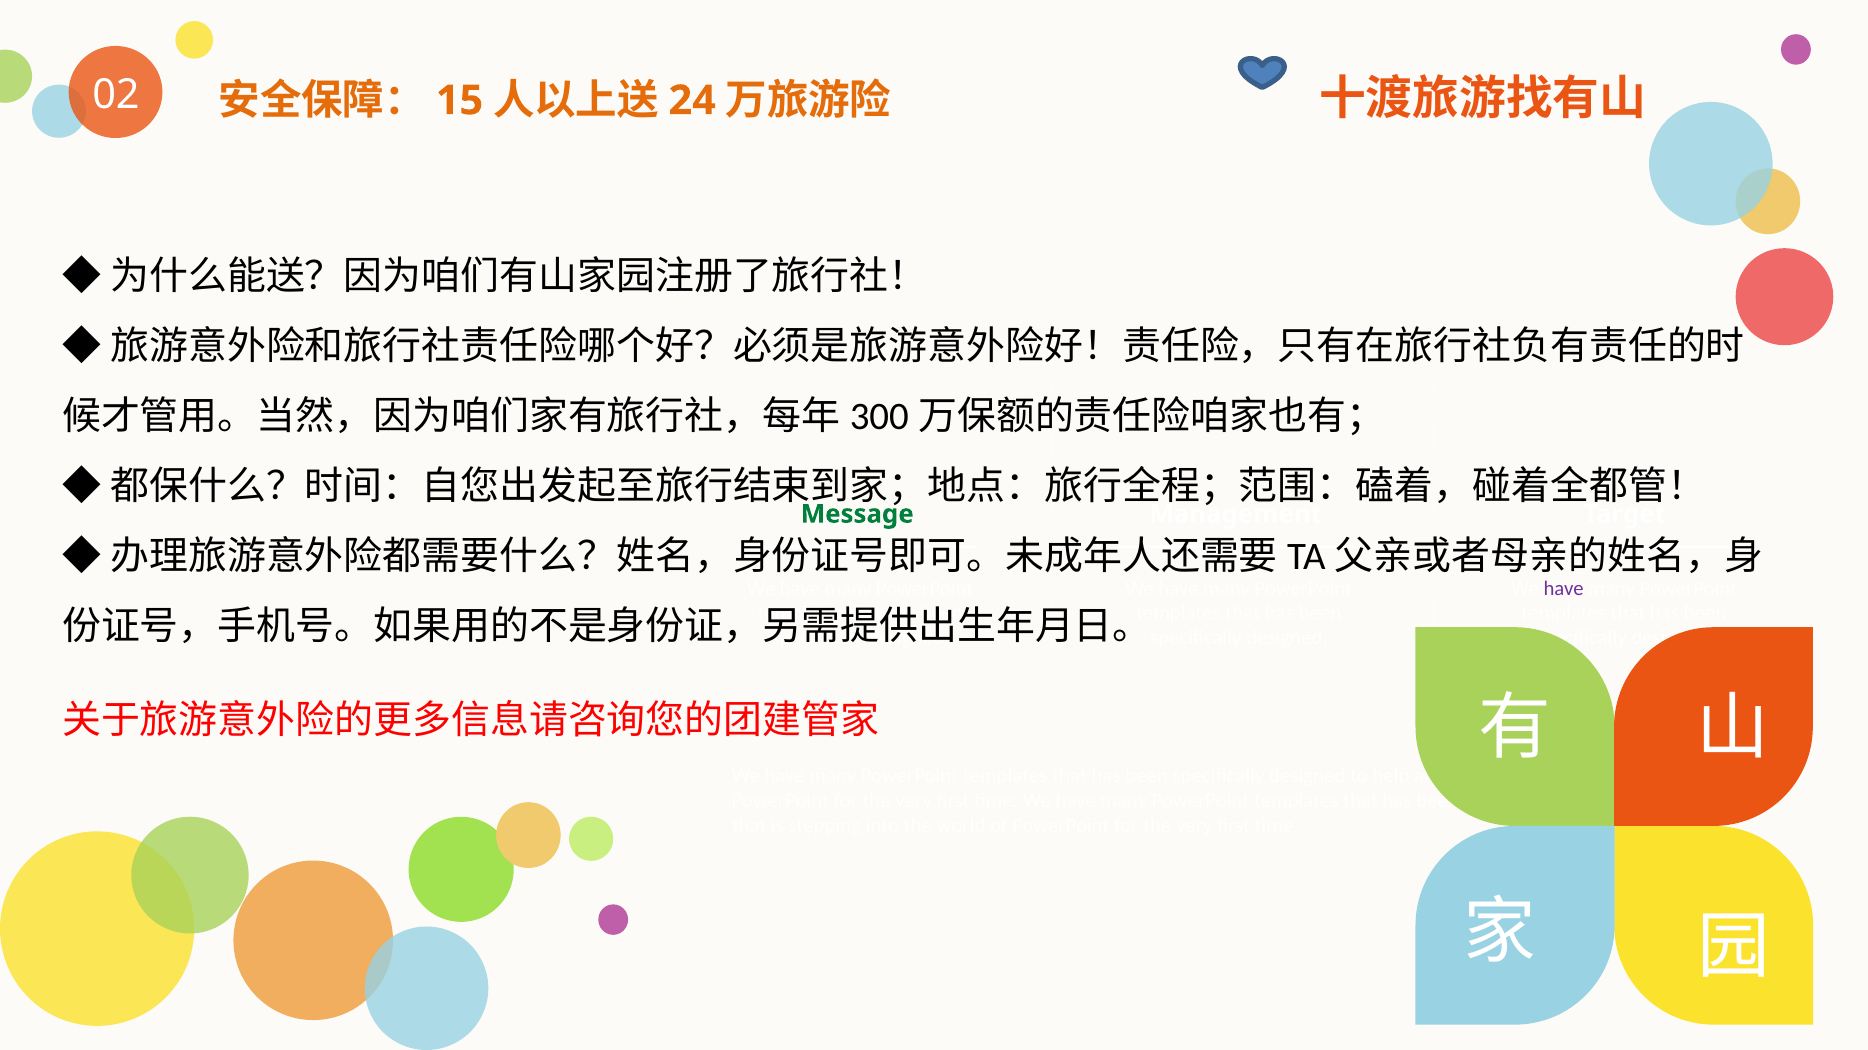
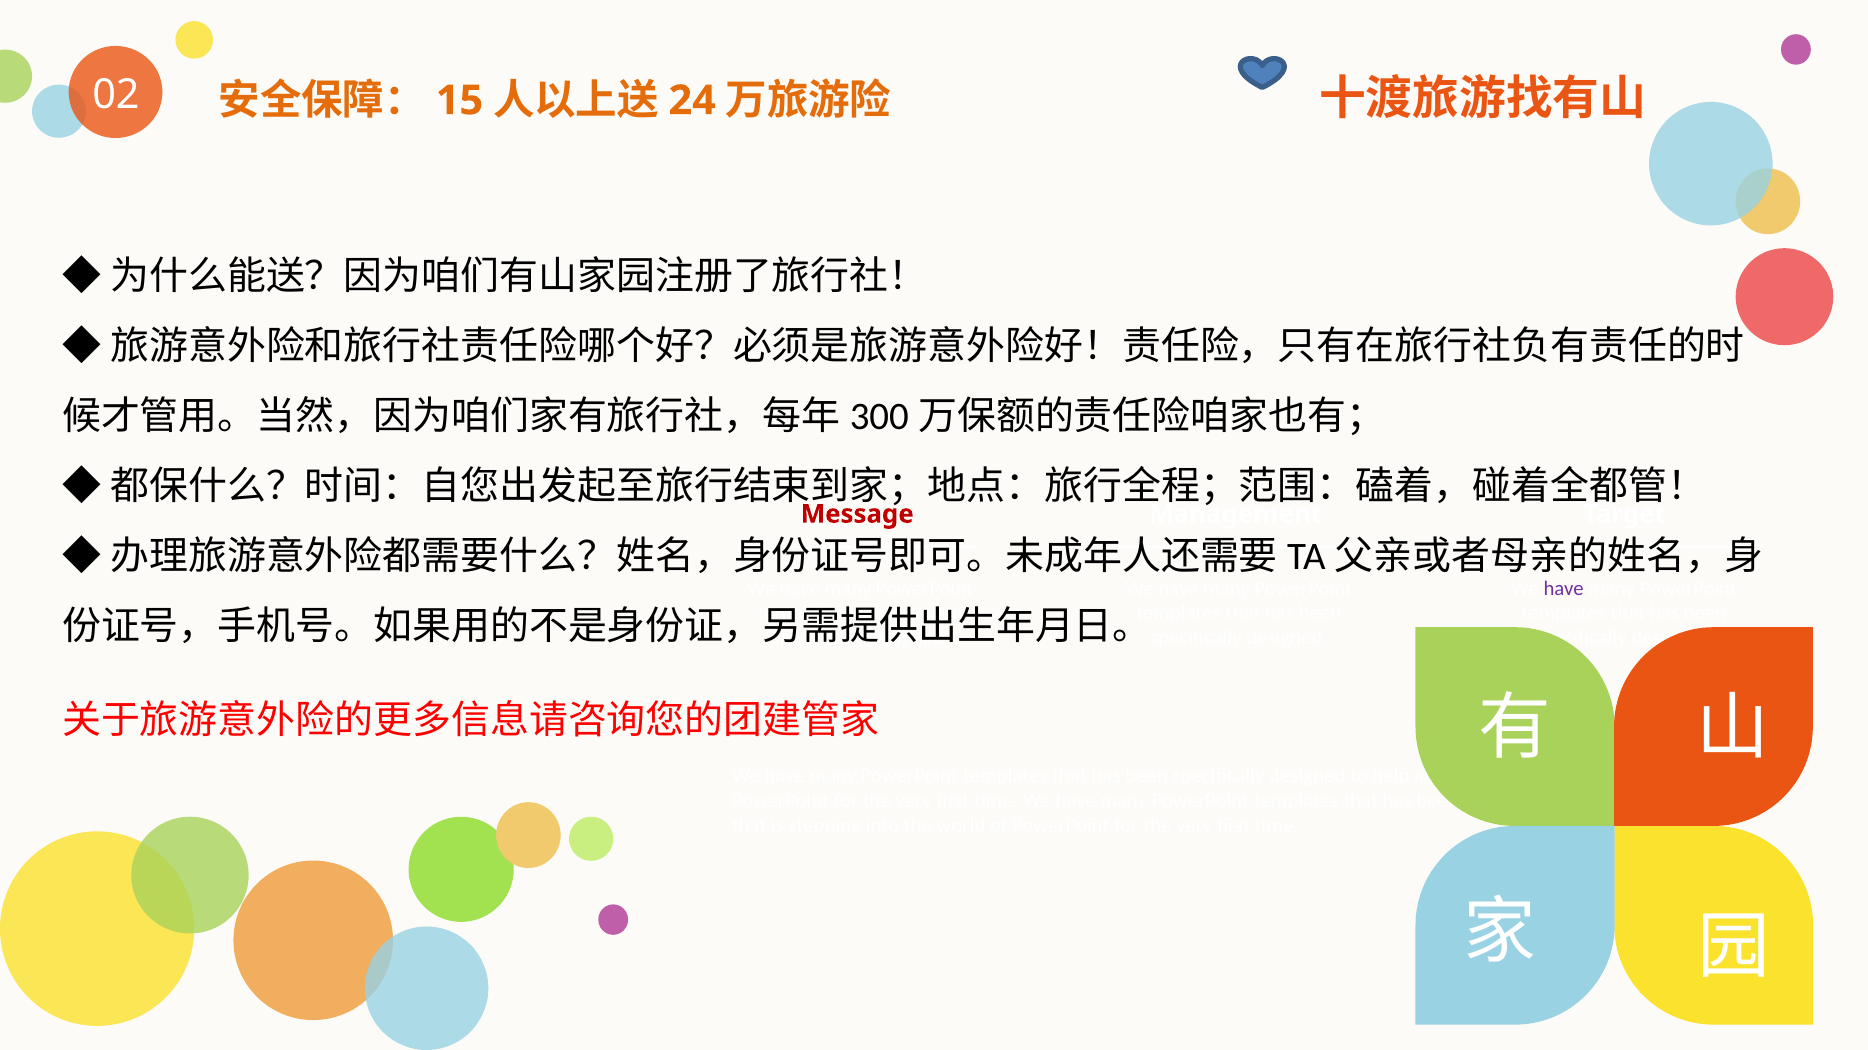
Message colour: green -> red (857, 514)
